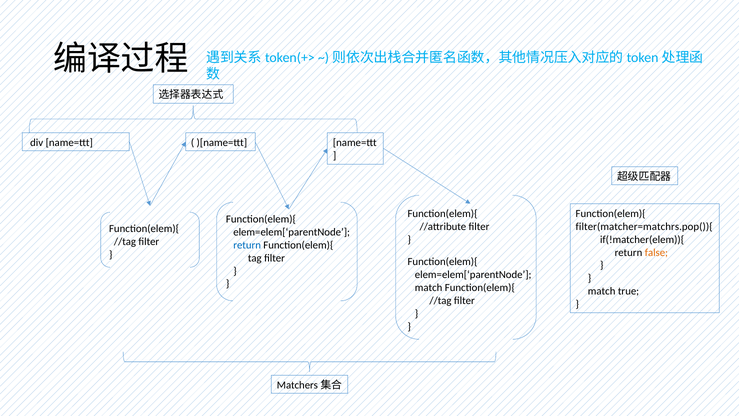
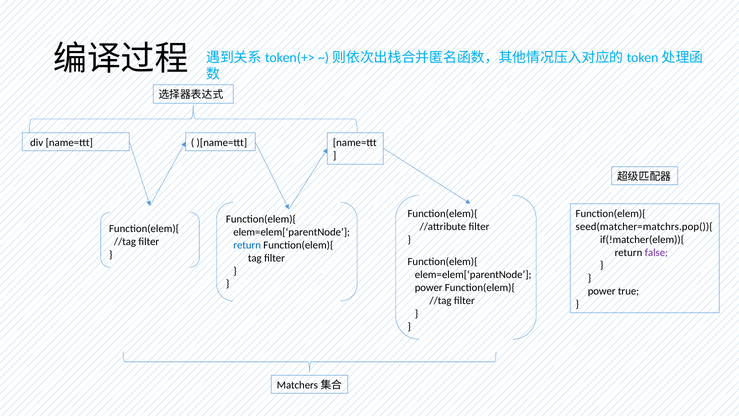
filter(matcher=matchrs.pop()){: filter(matcher=matchrs.pop()){ -> seed(matcher=matchrs.pop()){ (644, 226)
false colour: orange -> purple (656, 252)
match: match -> power (429, 287)
match: match -> power (602, 291)
